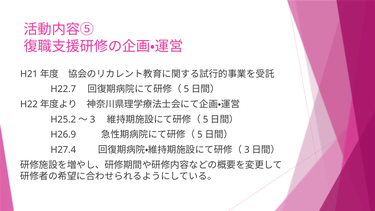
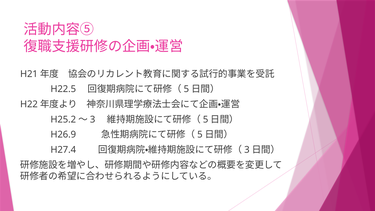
H22.7: H22.7 -> H22.5 (63, 89)
